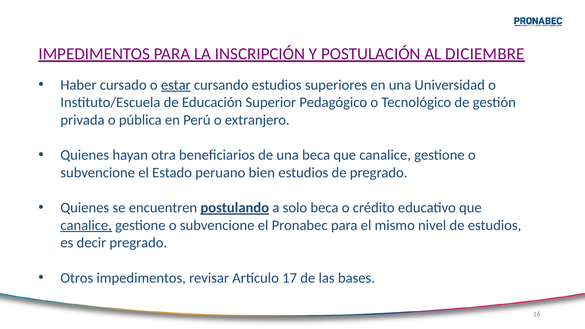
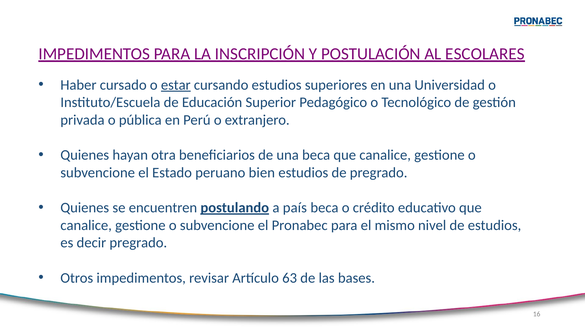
DICIEMBRE: DICIEMBRE -> ESCOLARES (485, 54)
solo: solo -> país (295, 208)
canalice underline: present -> none (86, 225)
17: 17 -> 63 (290, 278)
